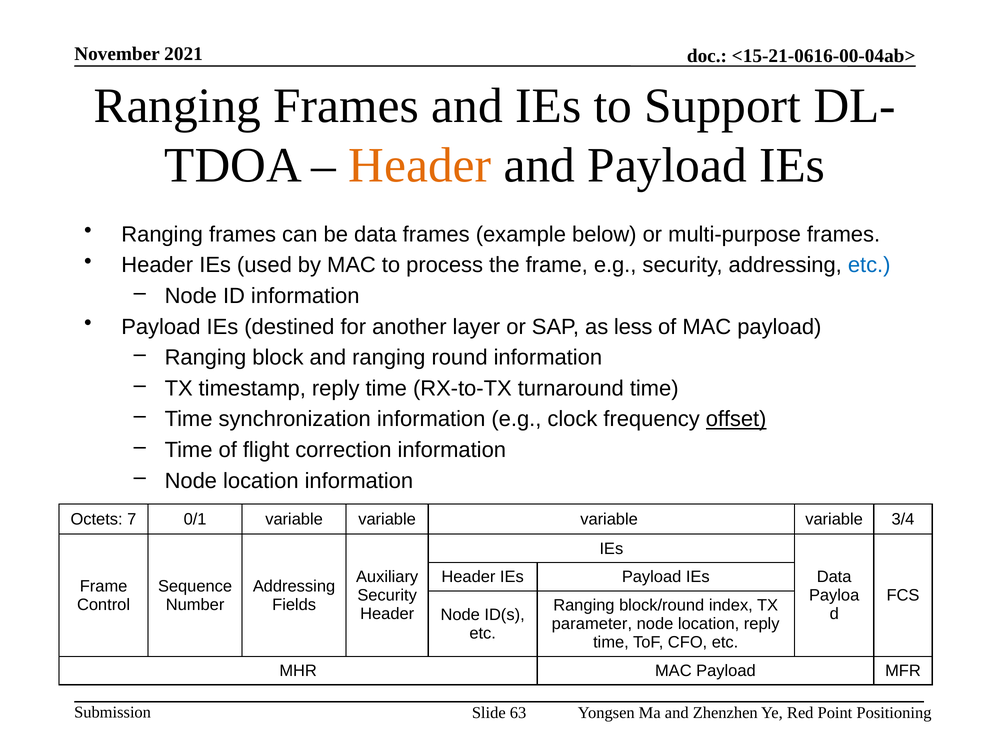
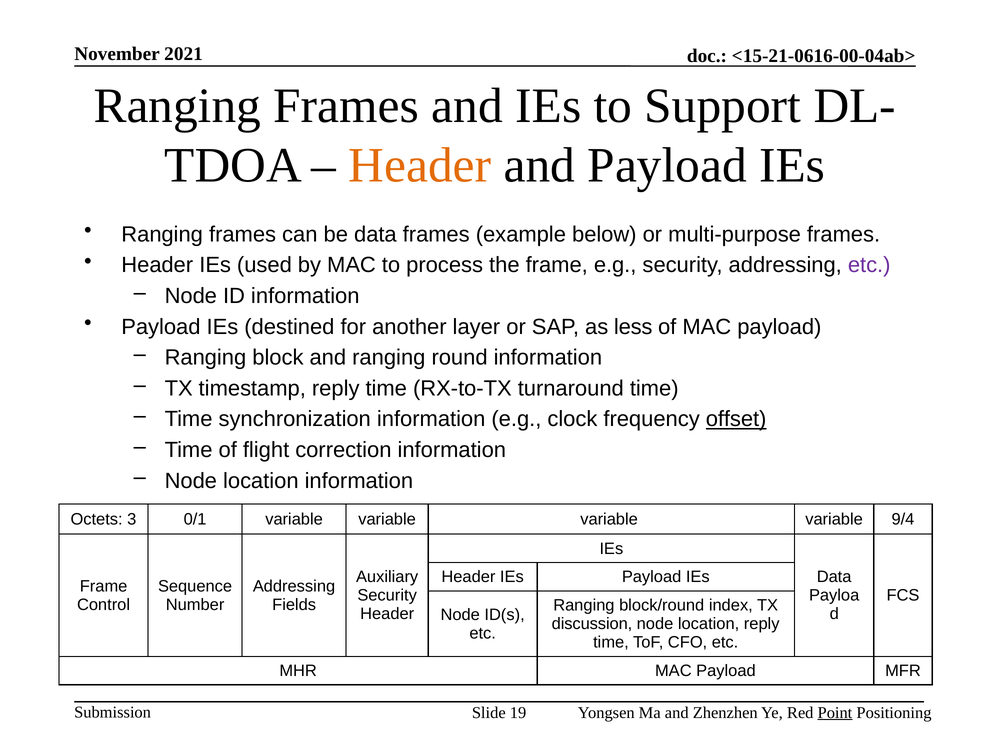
etc colour: blue -> purple (869, 265)
7: 7 -> 3 (132, 519)
3/4: 3/4 -> 9/4 (903, 519)
parameter: parameter -> discussion (592, 624)
63: 63 -> 19 (518, 712)
Point underline: none -> present (835, 712)
